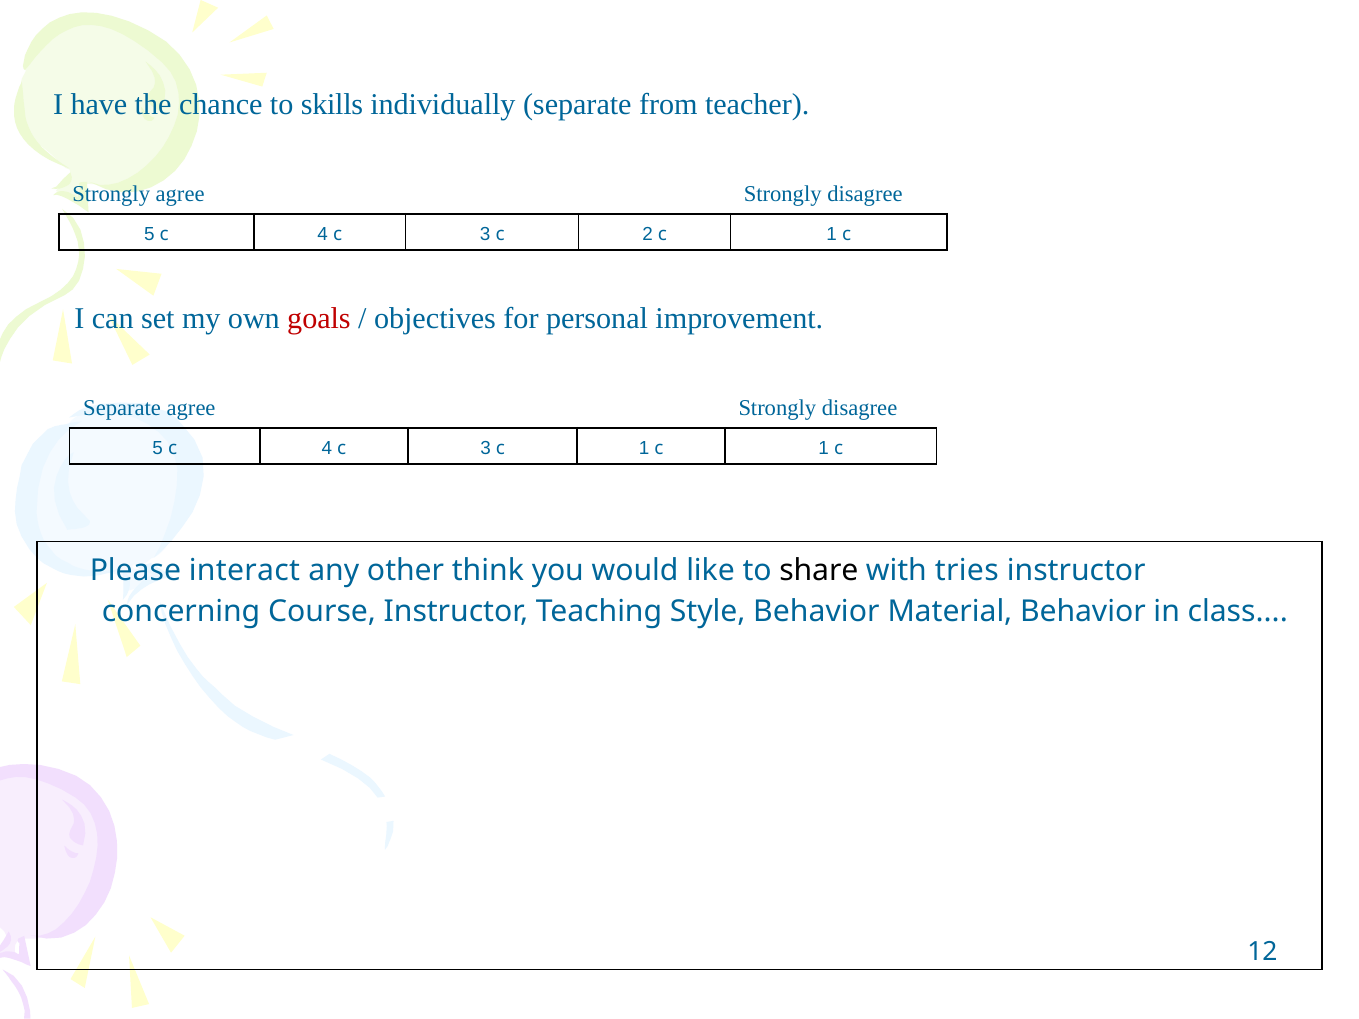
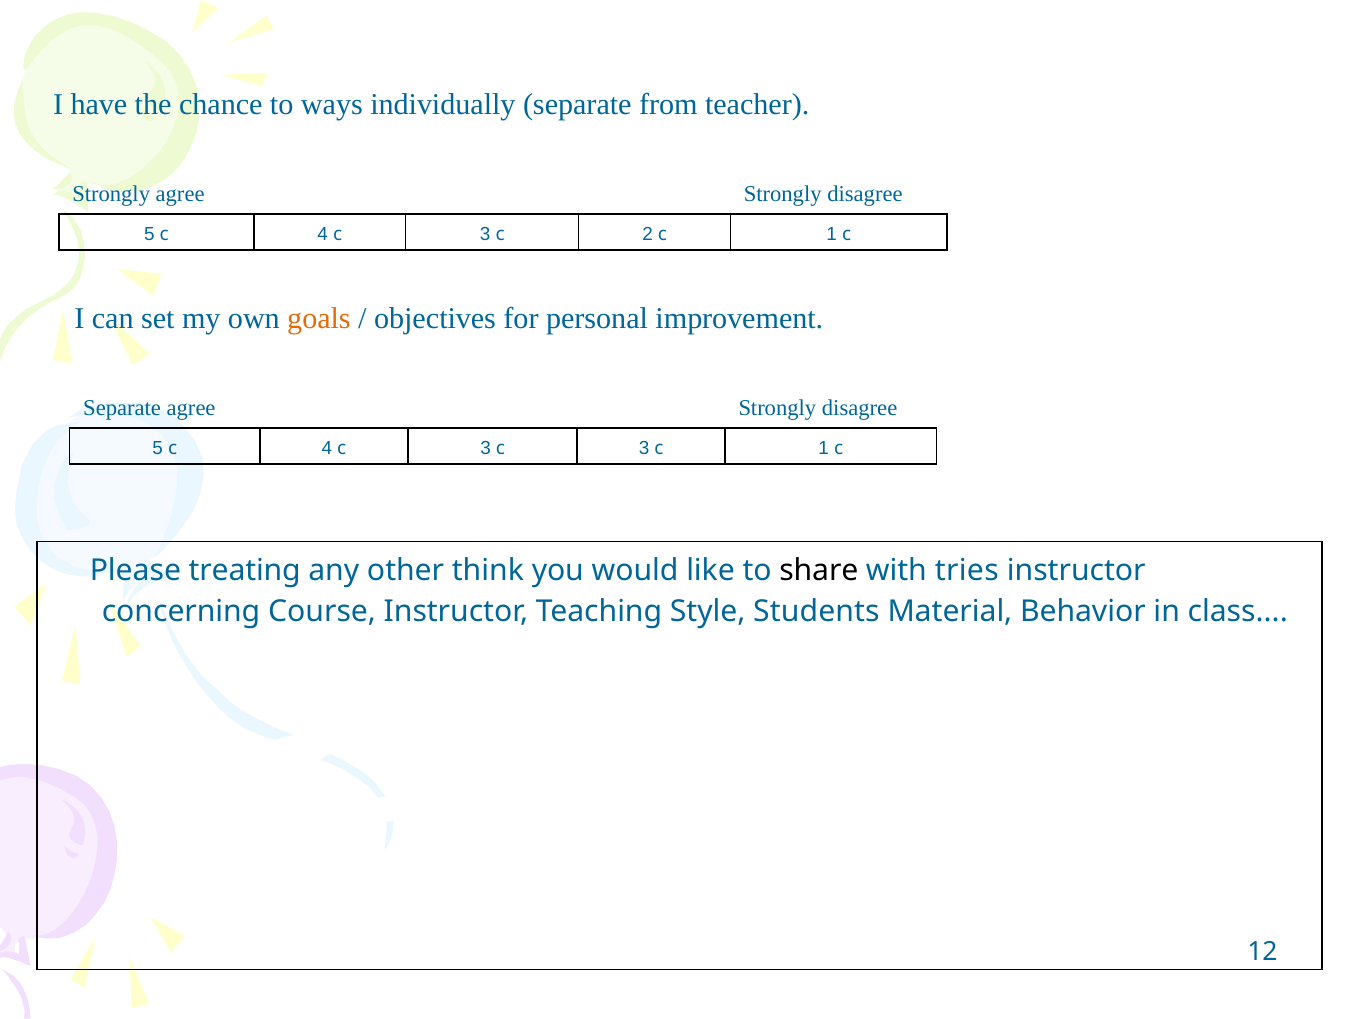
skills: skills -> ways (332, 104)
goals colour: red -> orange (319, 318)
3 c 1: 1 -> 3 (644, 448)
interact: interact -> treating (245, 571)
Style Behavior: Behavior -> Students (816, 612)
